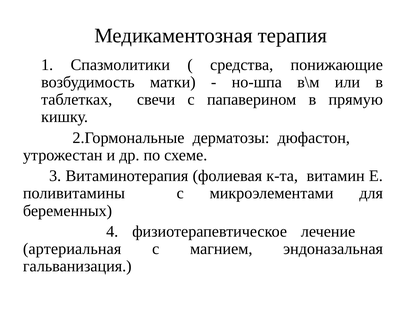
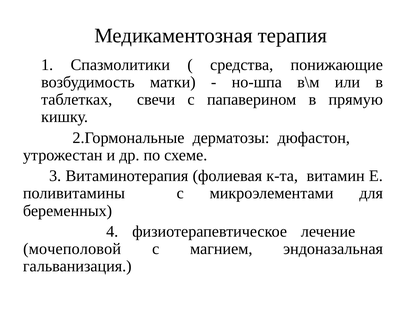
артериальная: артериальная -> мочеполовой (72, 249)
